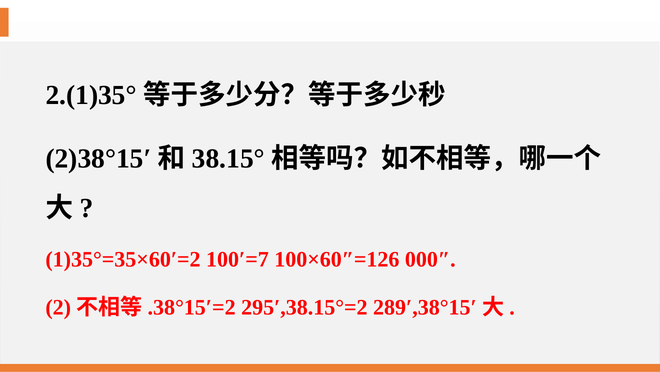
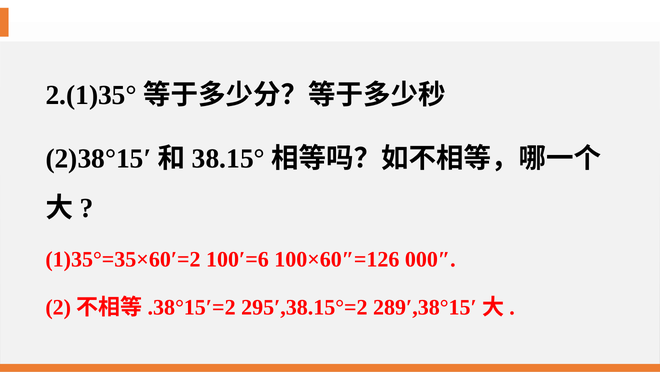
100′=7: 100′=7 -> 100′=6 (237, 259)
